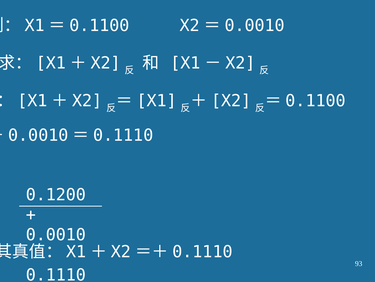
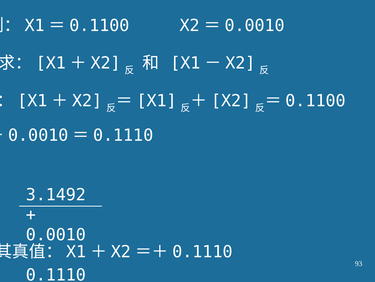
0.1200: 0.1200 -> 3.1492 (56, 194)
